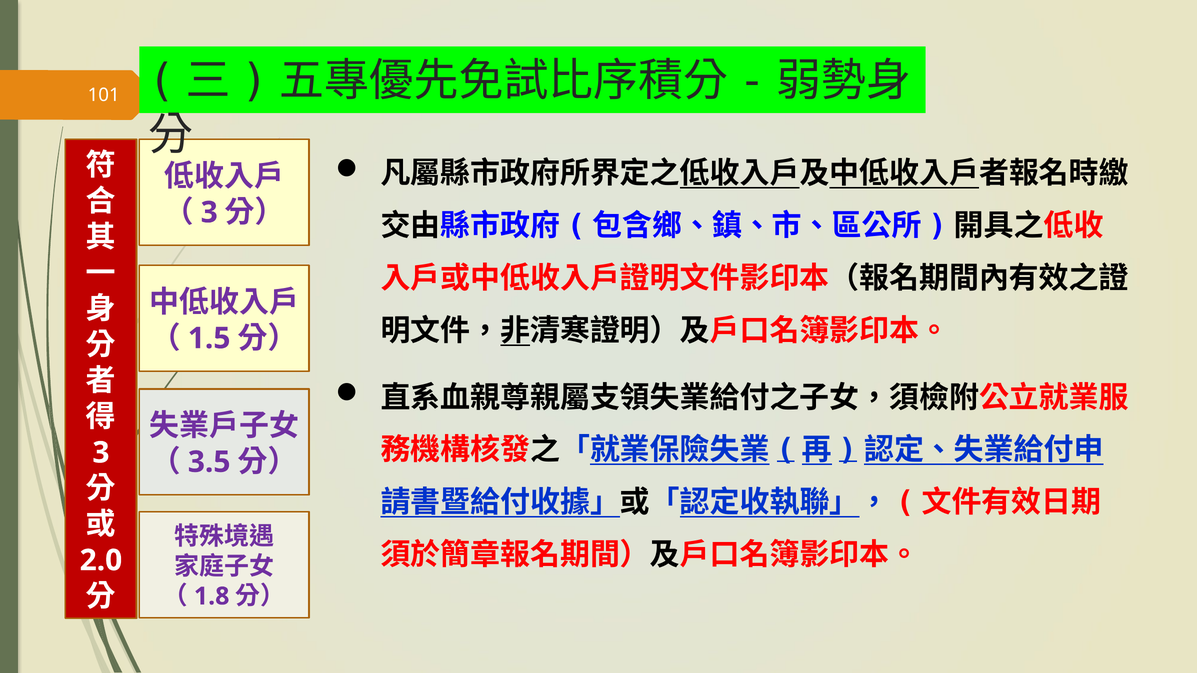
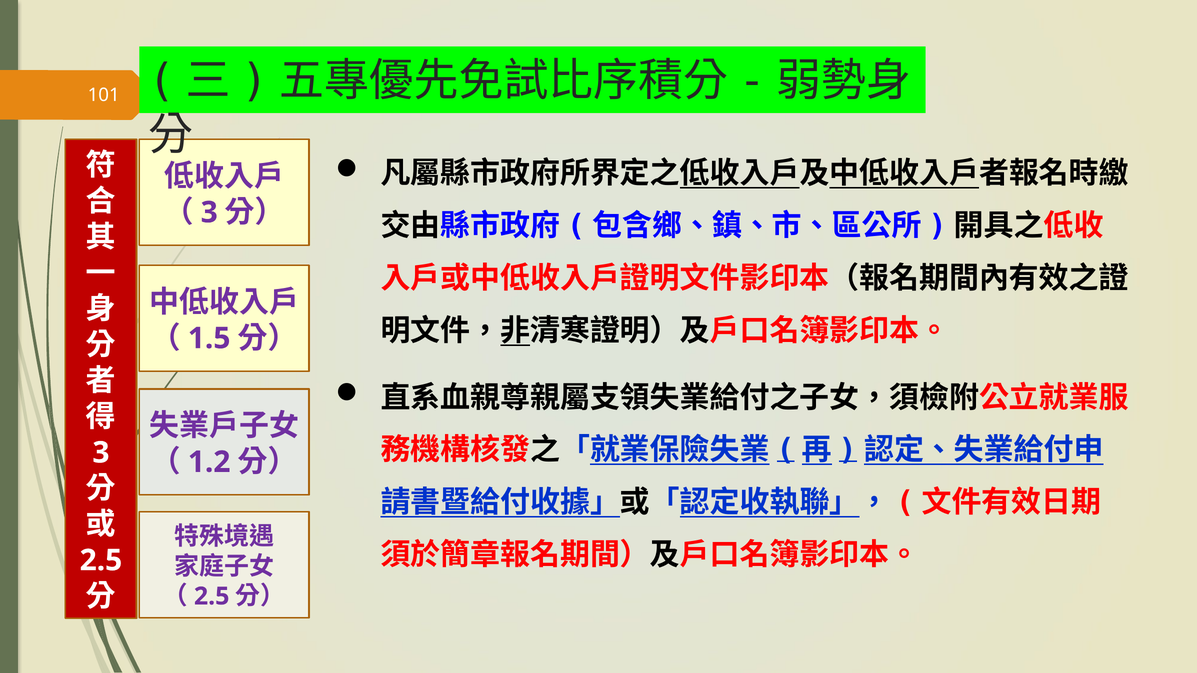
3.5: 3.5 -> 1.2 (209, 462)
2.0: 2.0 -> 2.5 (101, 561)
1.8: 1.8 -> 2.5 (212, 597)
